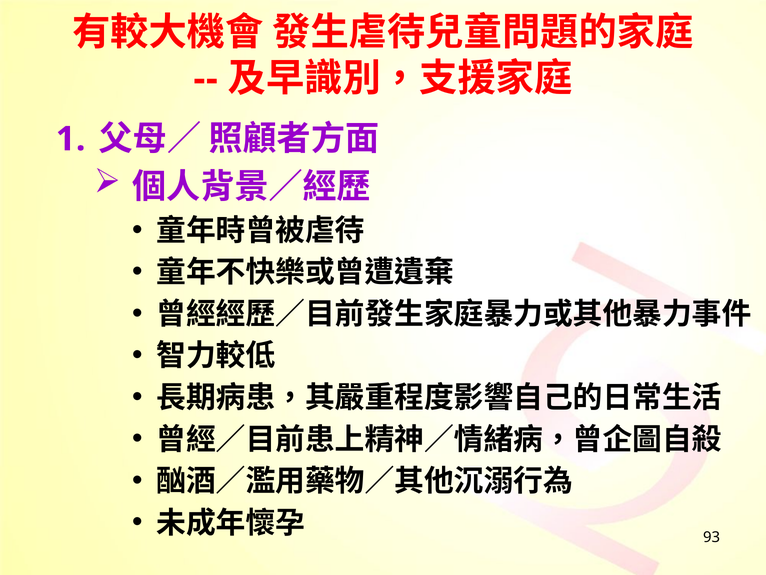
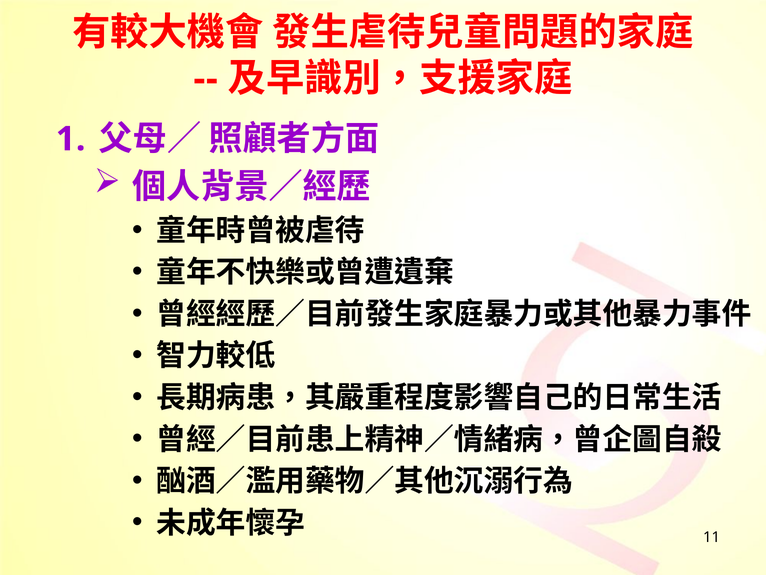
93: 93 -> 11 (712, 537)
